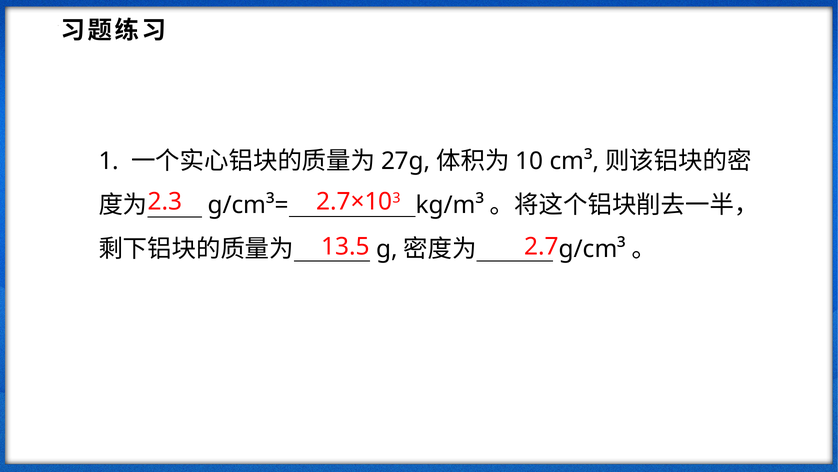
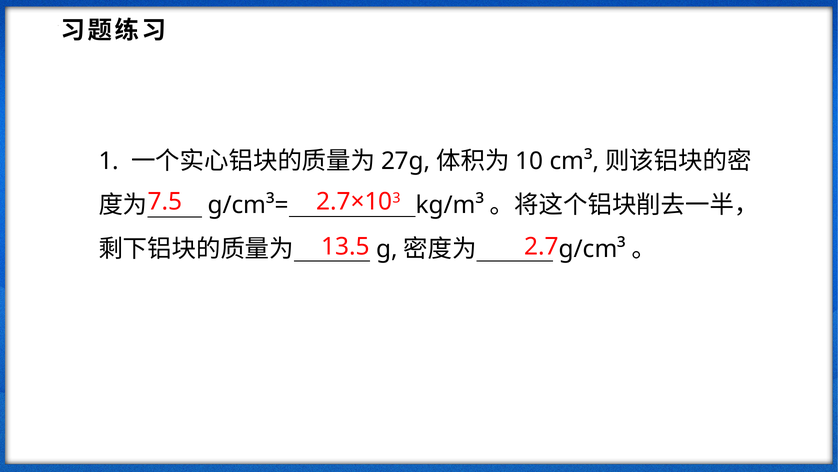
2.3: 2.3 -> 7.5 (165, 202)
